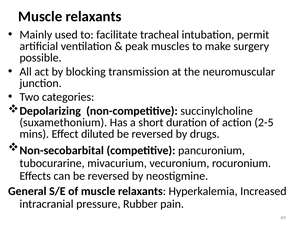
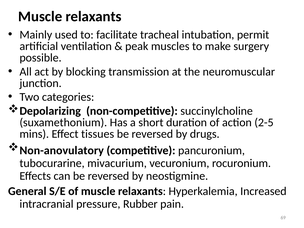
diluted: diluted -> tissues (98, 134)
Non-secobarbital: Non-secobarbital -> Non-anovulatory (62, 151)
